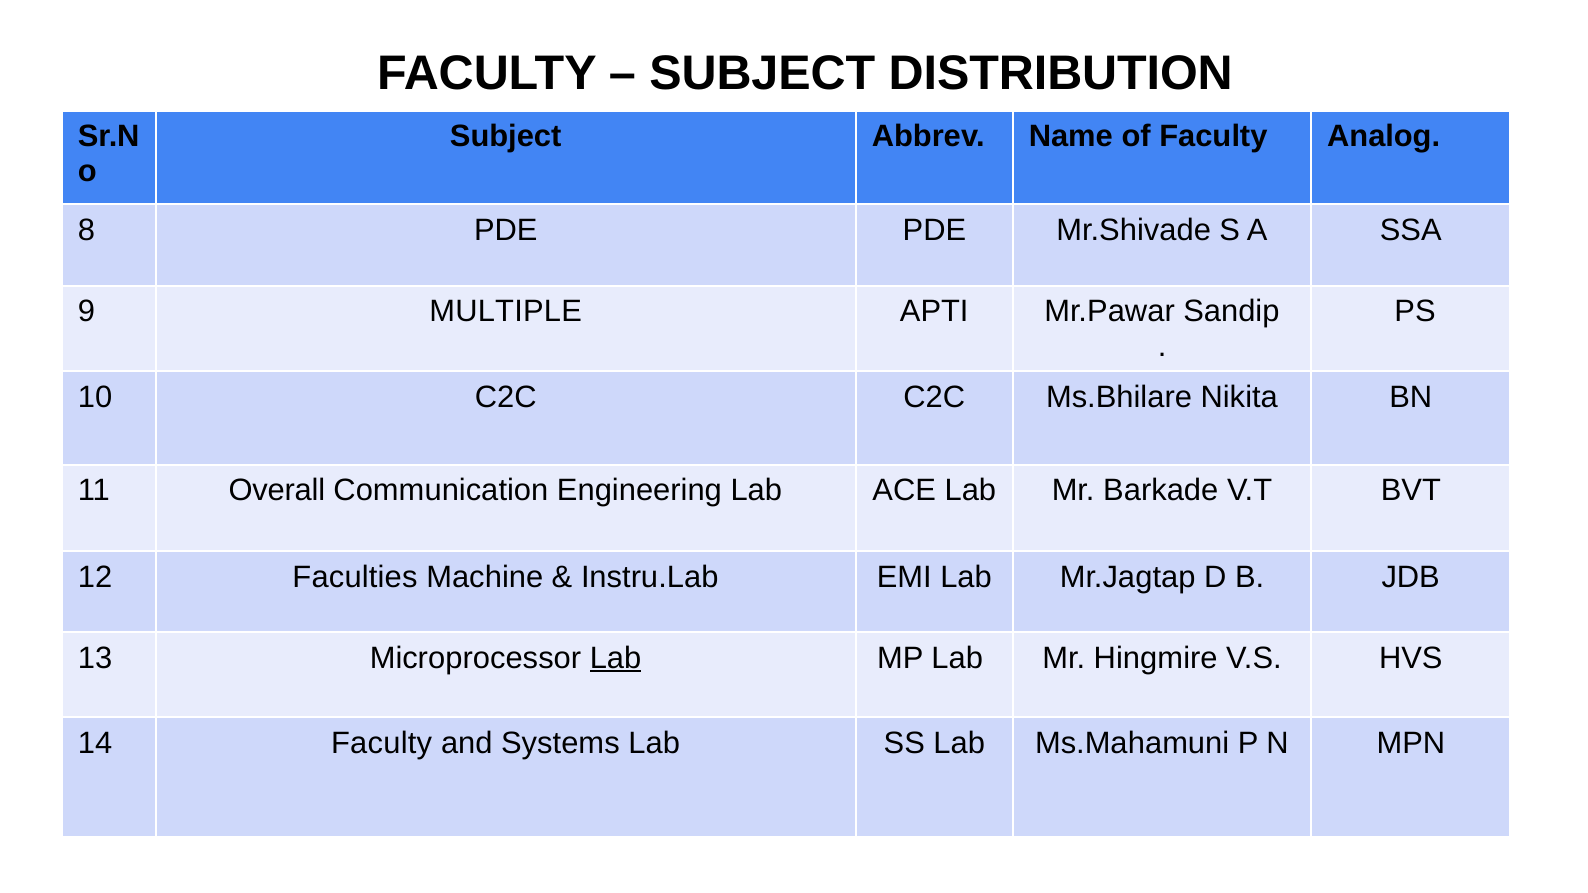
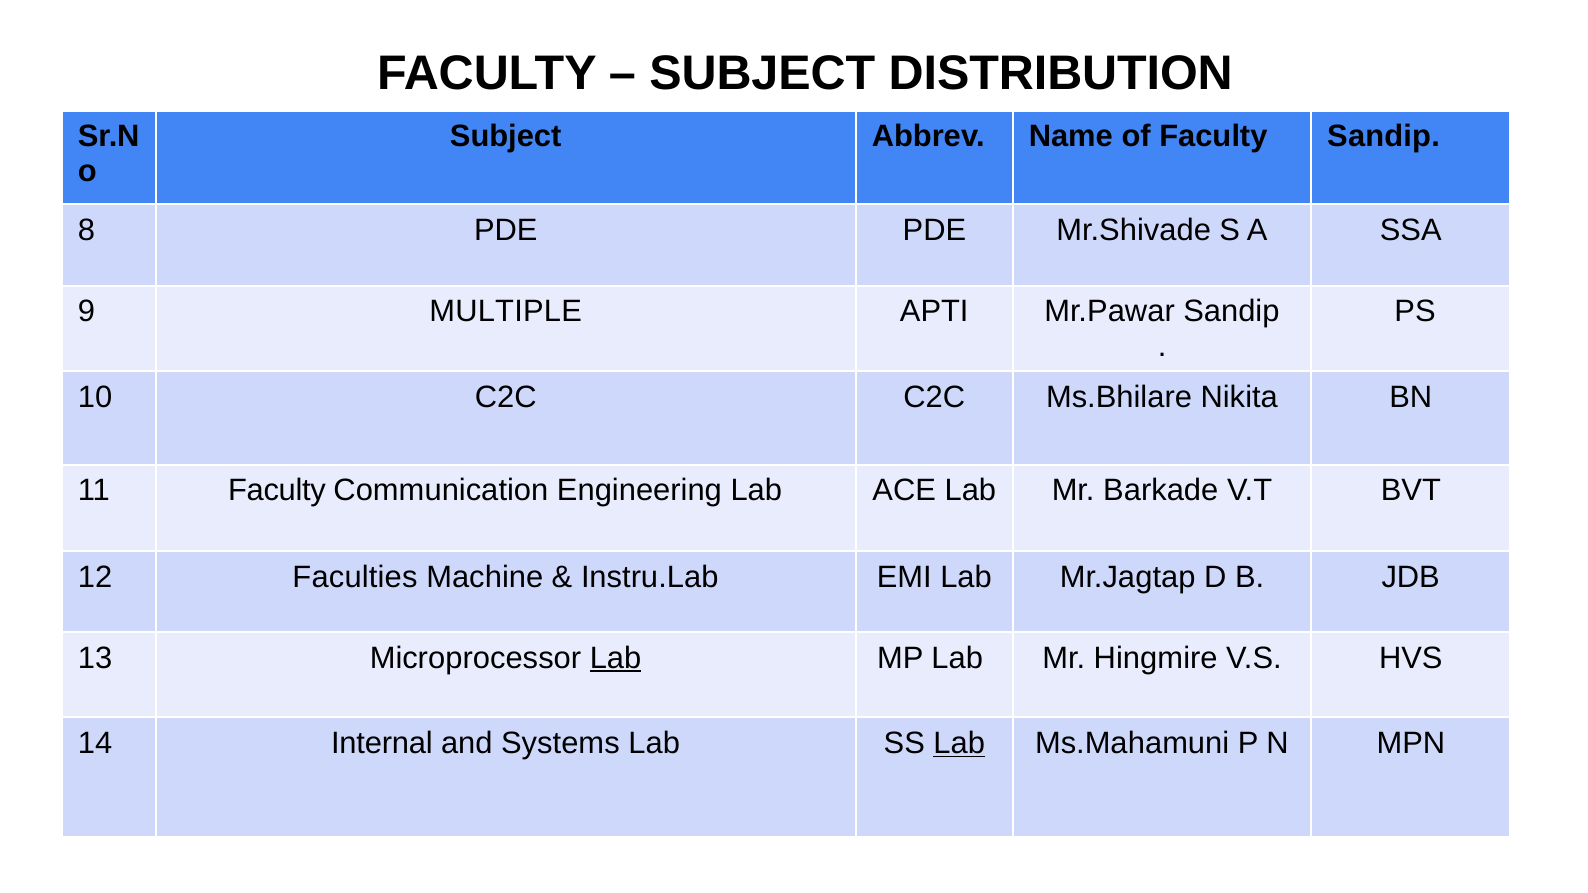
Faculty Analog: Analog -> Sandip (1384, 137)
11 Overall: Overall -> Faculty (277, 491)
14 Faculty: Faculty -> Internal (382, 743)
Lab underline: none -> present (959, 743)
